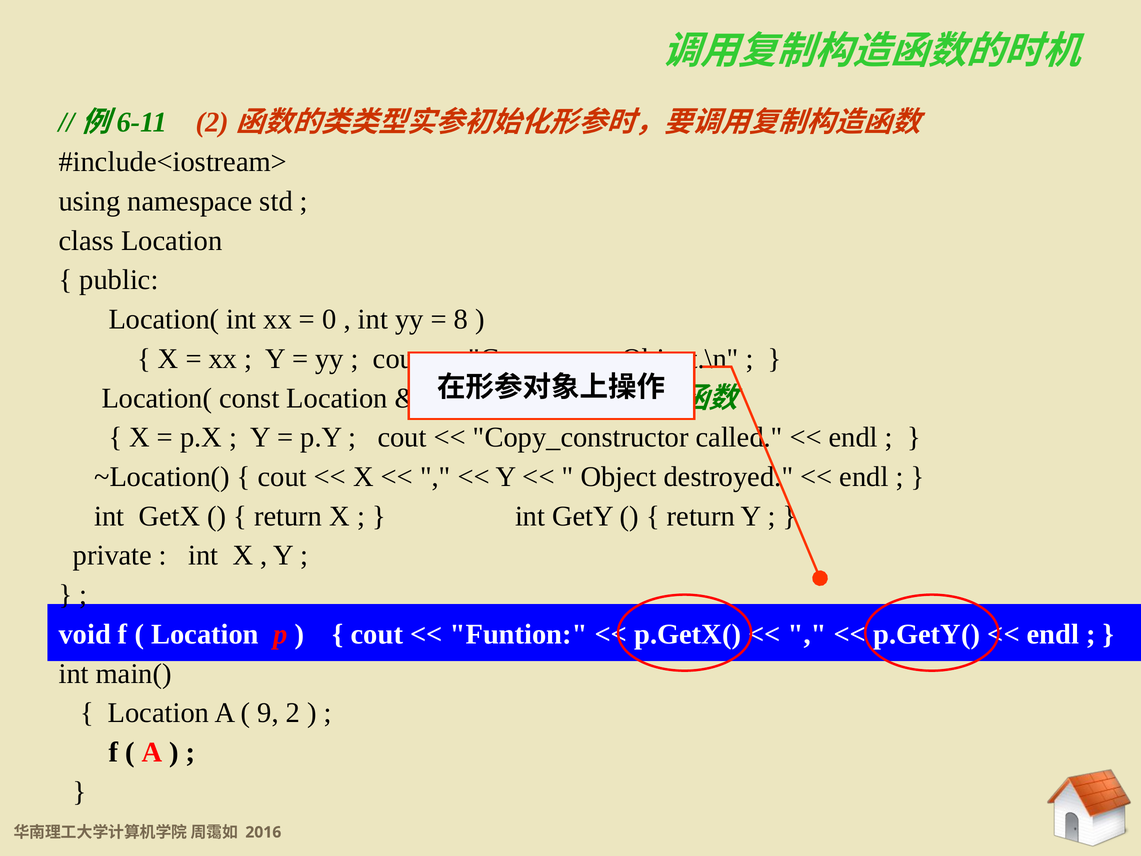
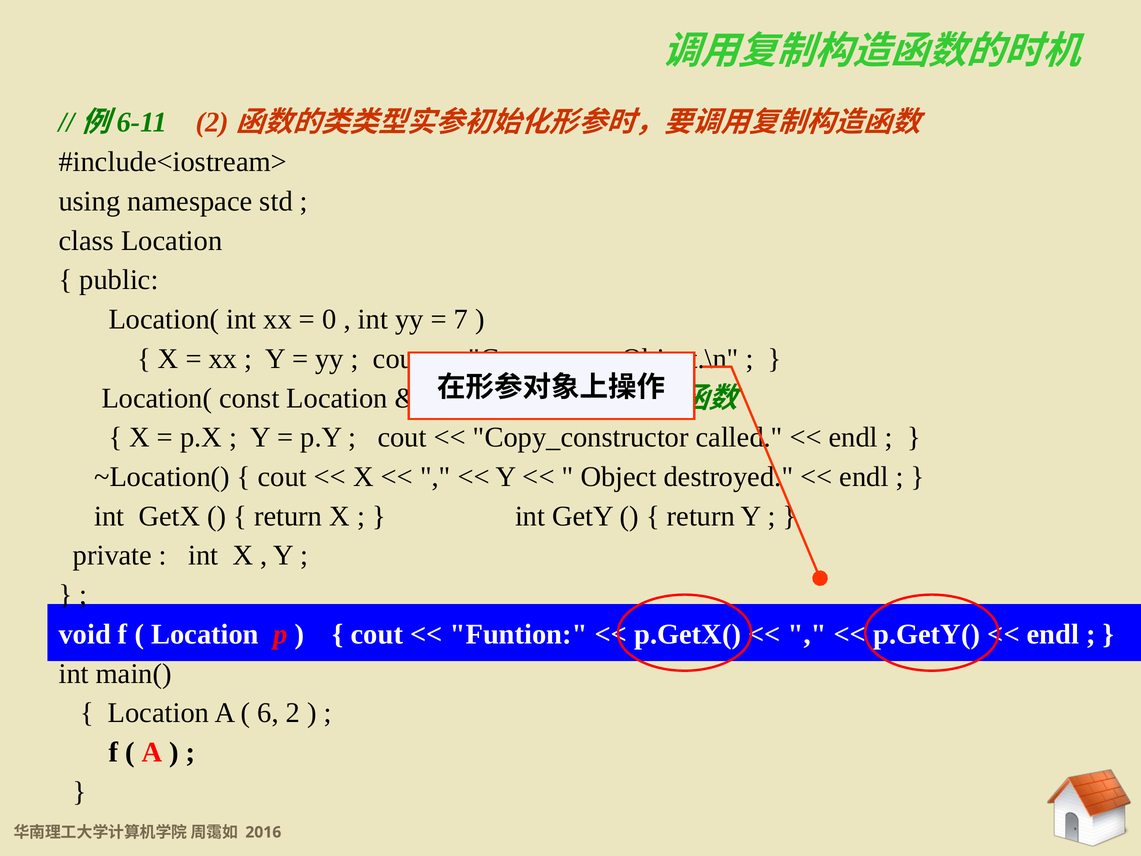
8: 8 -> 7 (461, 319)
9: 9 -> 6 (268, 713)
